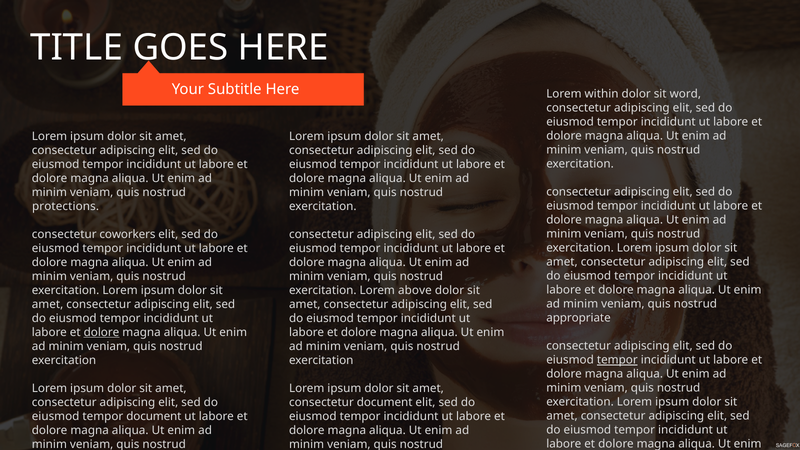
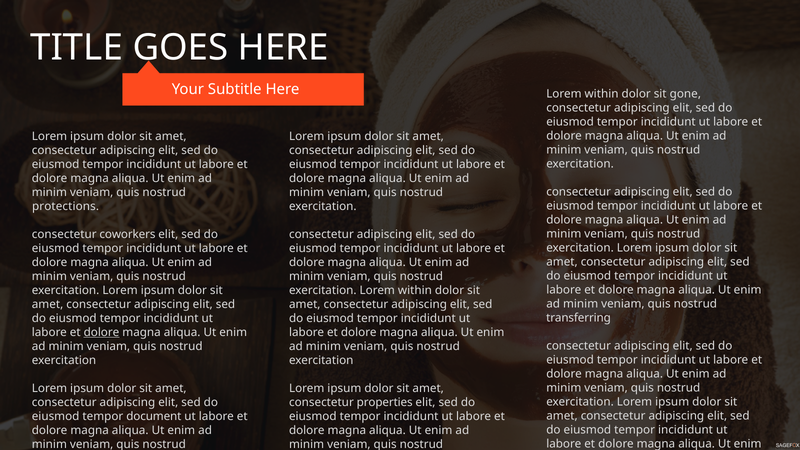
word: word -> gone (685, 94)
above: above -> within (415, 290)
appropriate: appropriate -> transferring (579, 318)
tempor underline: present -> none (617, 360)
consectetur document: document -> properties (385, 402)
